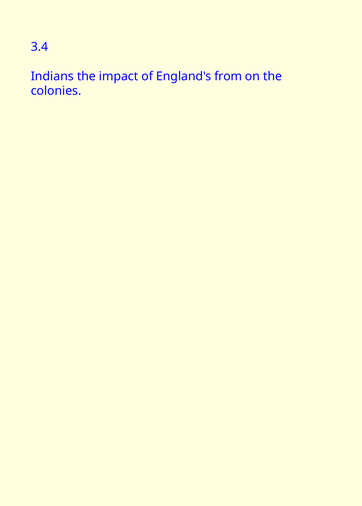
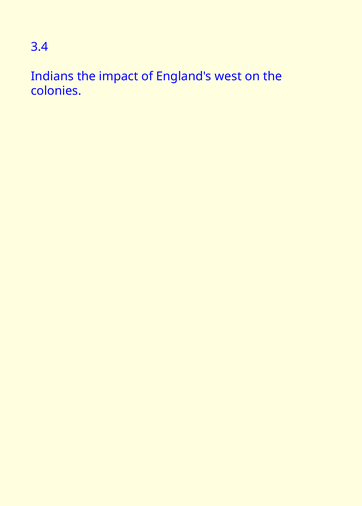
from: from -> west (228, 76)
